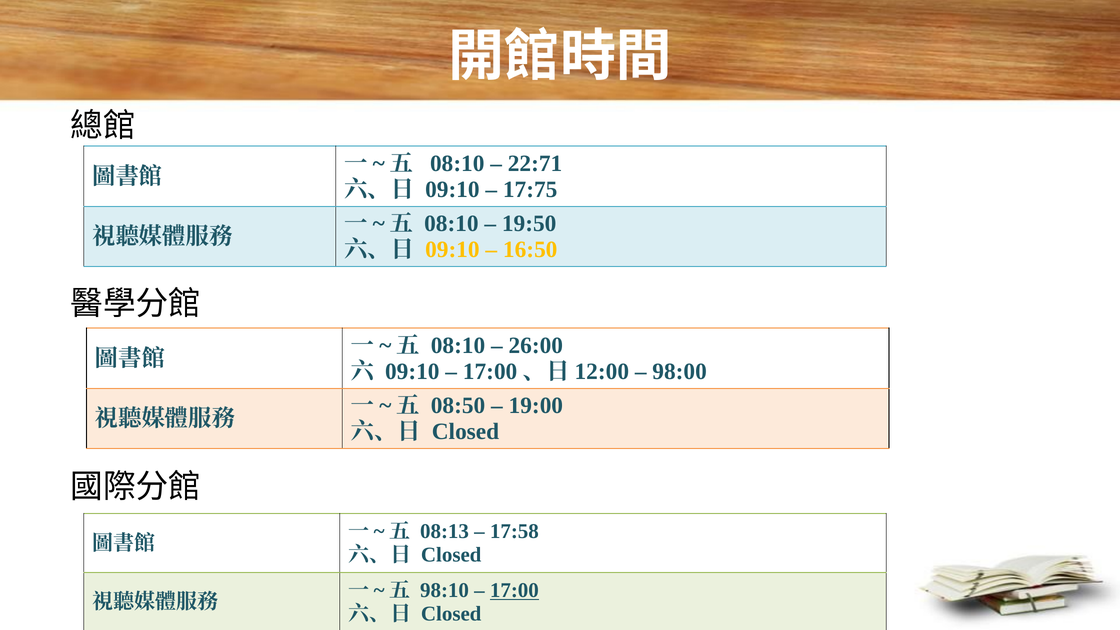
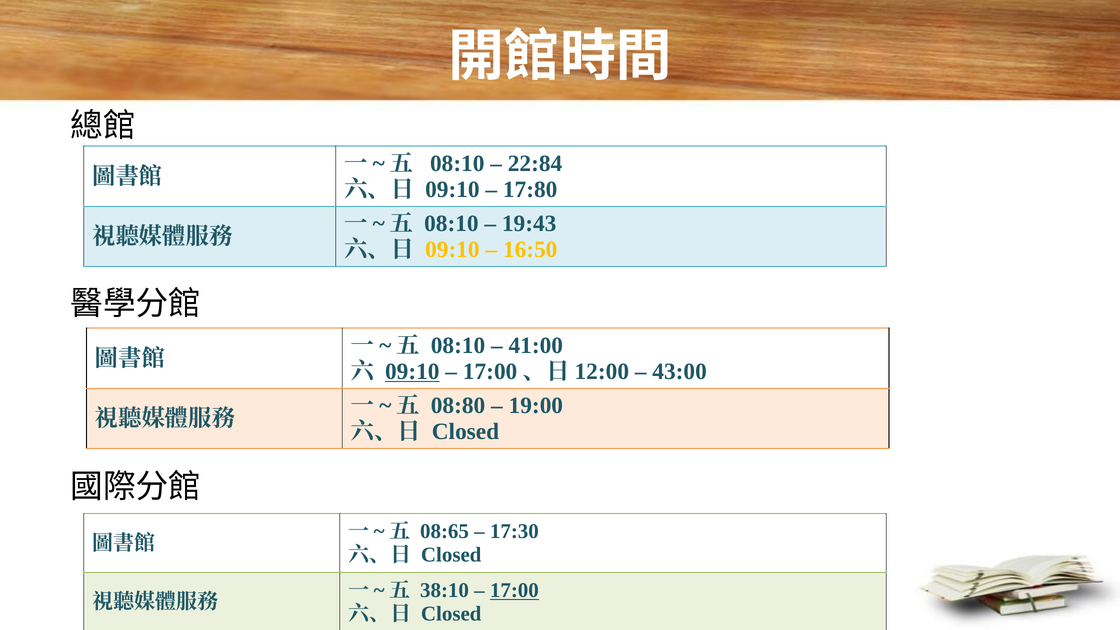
22:71: 22:71 -> 22:84 (535, 163)
17:75: 17:75 -> 17:80 (530, 189)
19:50: 19:50 -> 19:43 (529, 224)
26:00: 26:00 -> 41:00 (536, 346)
09:10 underline: none -> present (412, 372)
98:00: 98:00 -> 43:00 (680, 372)
08:50: 08:50 -> 08:80 (458, 406)
08:13: 08:13 -> 08:65 (445, 532)
17:58: 17:58 -> 17:30 (514, 532)
98:10: 98:10 -> 38:10 (445, 590)
